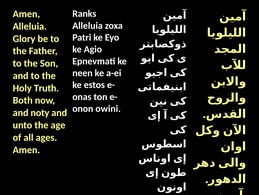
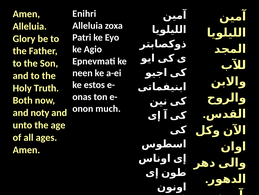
Ranks: Ranks -> Enihri (84, 14)
owini: owini -> much (108, 108)
